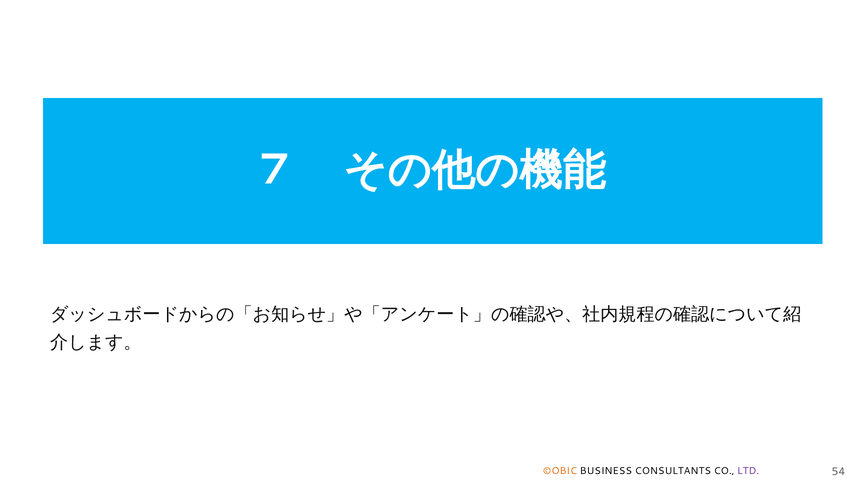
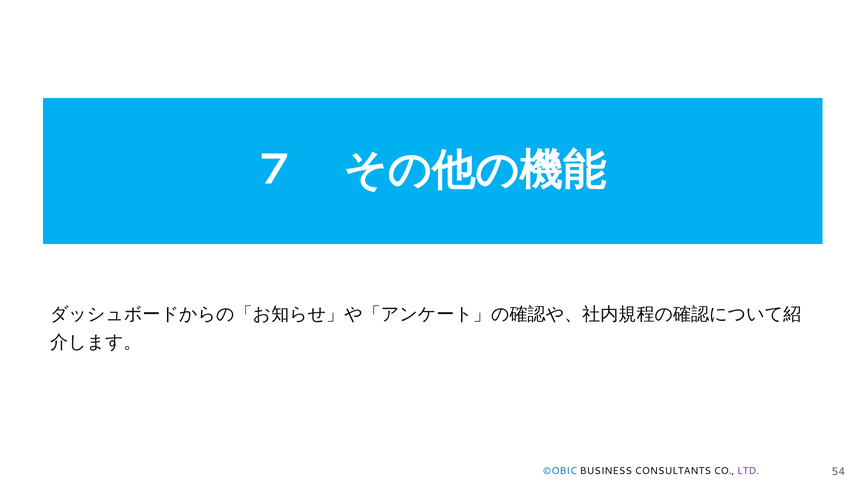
©OBIC colour: orange -> blue (560, 471)
